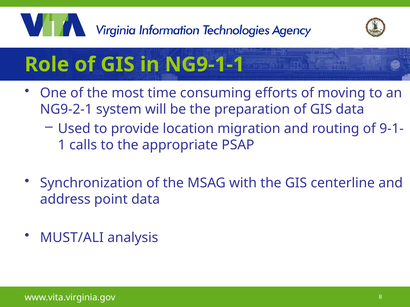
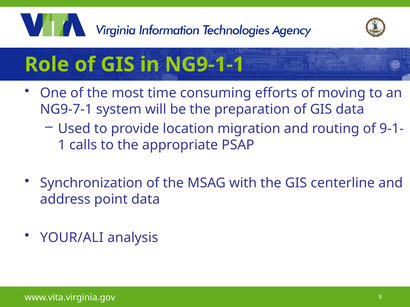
NG9-2-1: NG9-2-1 -> NG9-7-1 (66, 110)
MUST/ALI: MUST/ALI -> YOUR/ALI (72, 238)
